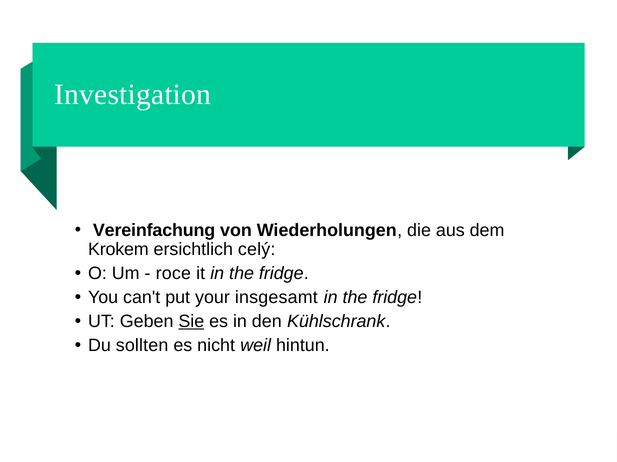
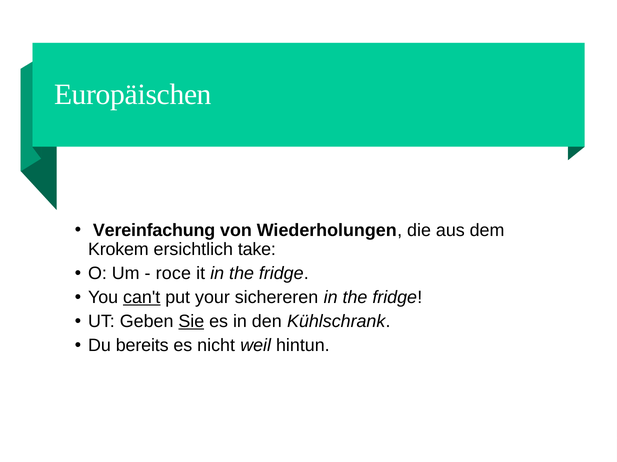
Investigation: Investigation -> Europäischen (133, 95)
celý: celý -> take (257, 250)
can't underline: none -> present (142, 298)
insgesamt: insgesamt -> sichereren (276, 298)
sollten: sollten -> bereits (142, 346)
